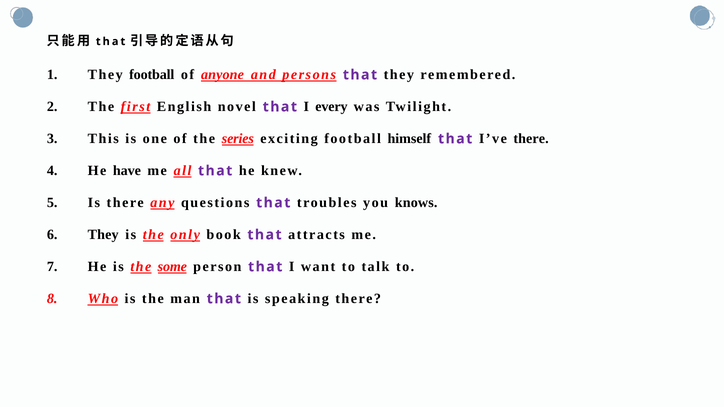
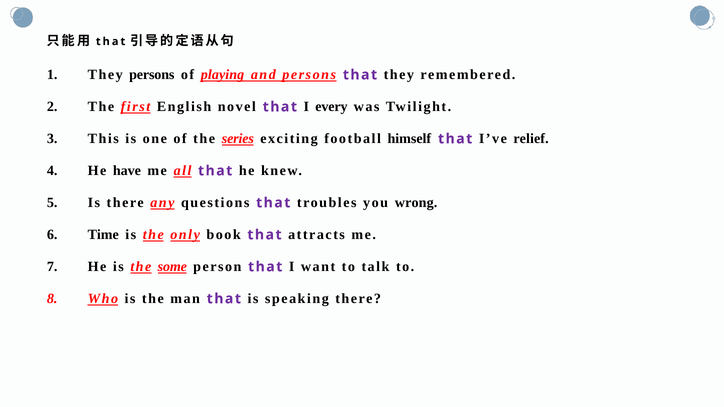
They football: football -> persons (152, 75)
anyone: anyone -> playing (223, 75)
I’ve there: there -> relief (531, 139)
knows: knows -> wrong (416, 203)
They: They -> Time (103, 235)
